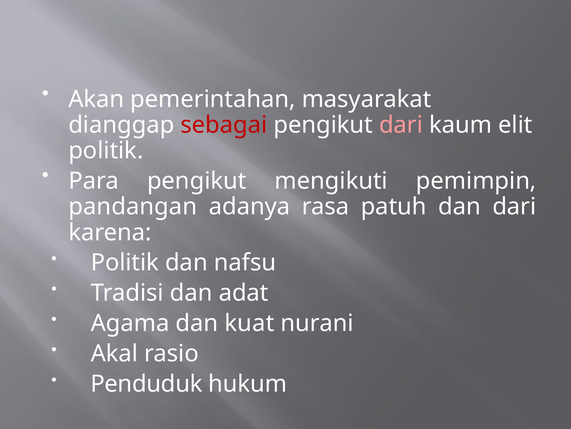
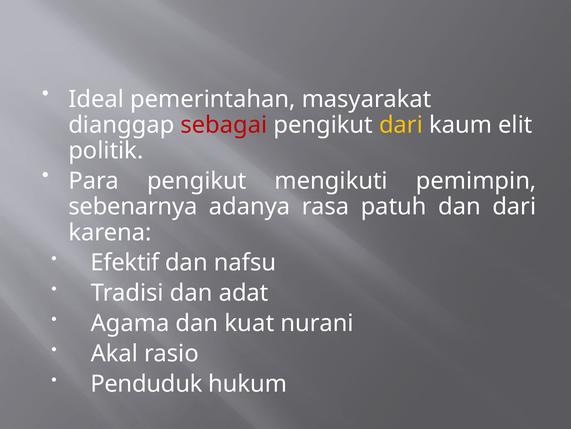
Akan: Akan -> Ideal (96, 99)
dari colour: pink -> yellow (401, 125)
pandangan: pandangan -> sebenarnya (133, 206)
Politik: Politik -> Efektif (125, 262)
